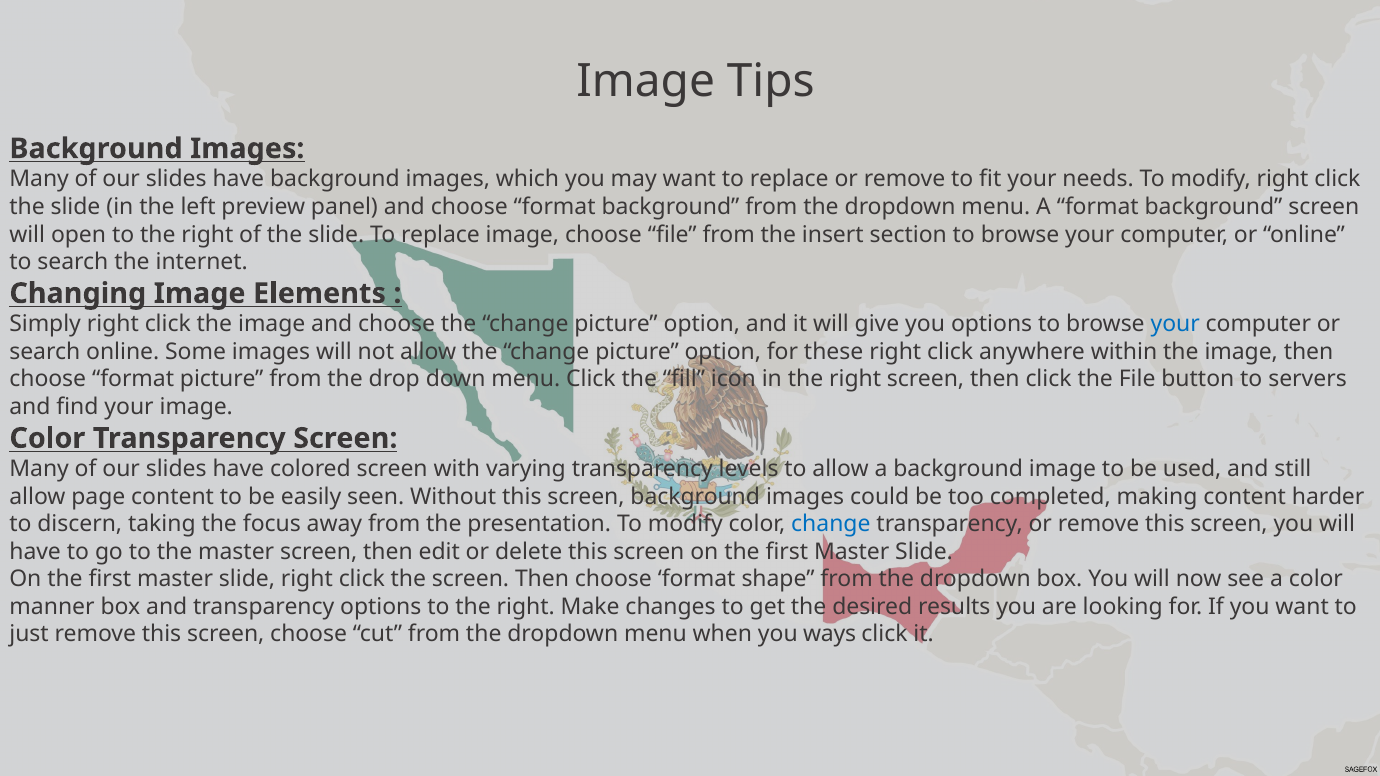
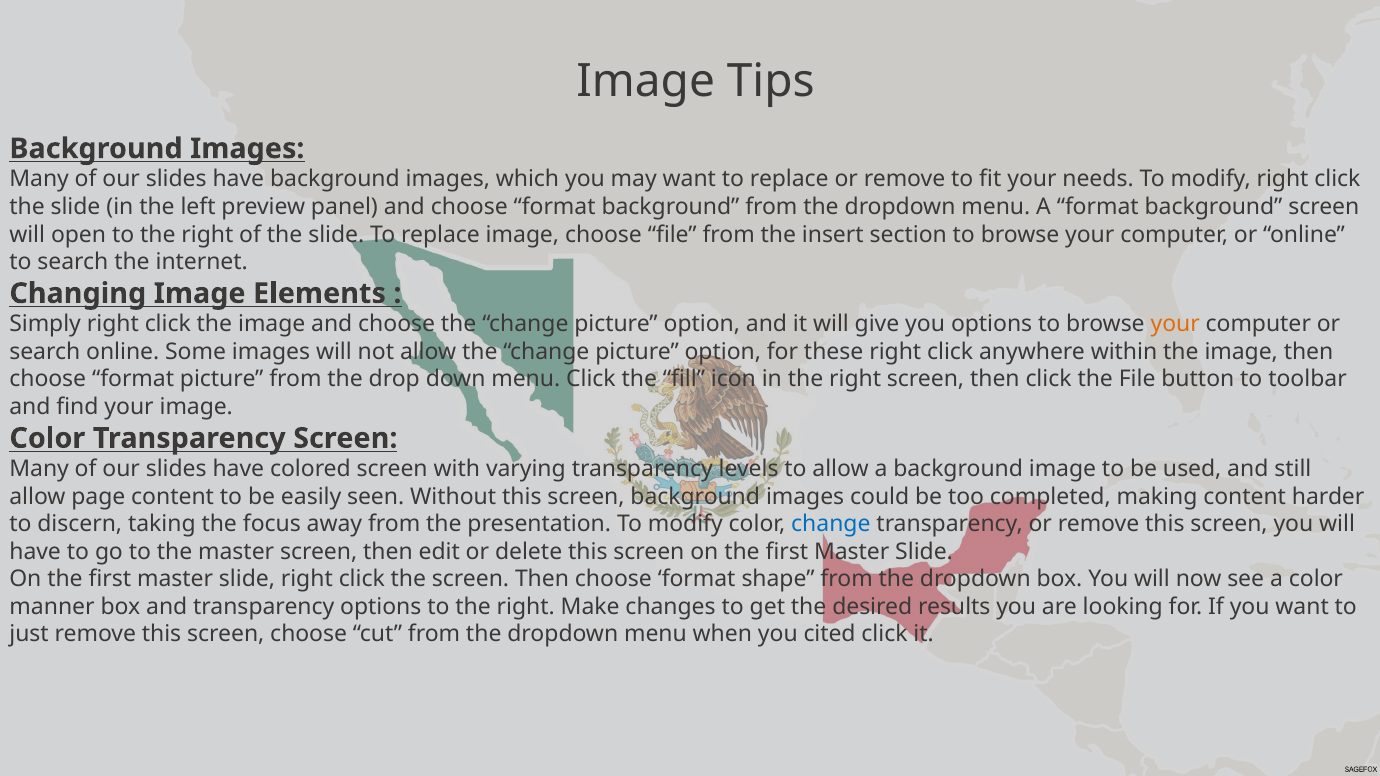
your colour: blue -> orange (1175, 324)
servers: servers -> toolbar (1308, 379)
ways: ways -> cited (830, 635)
